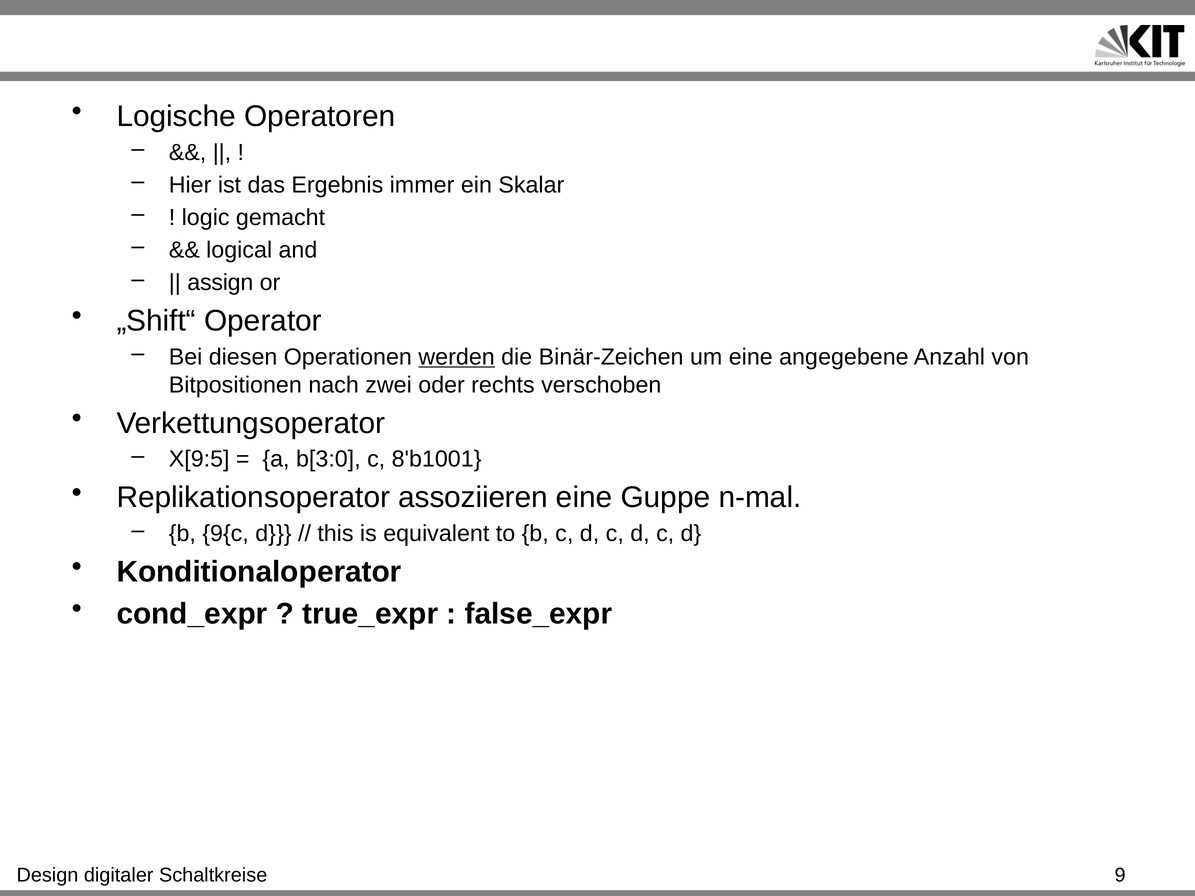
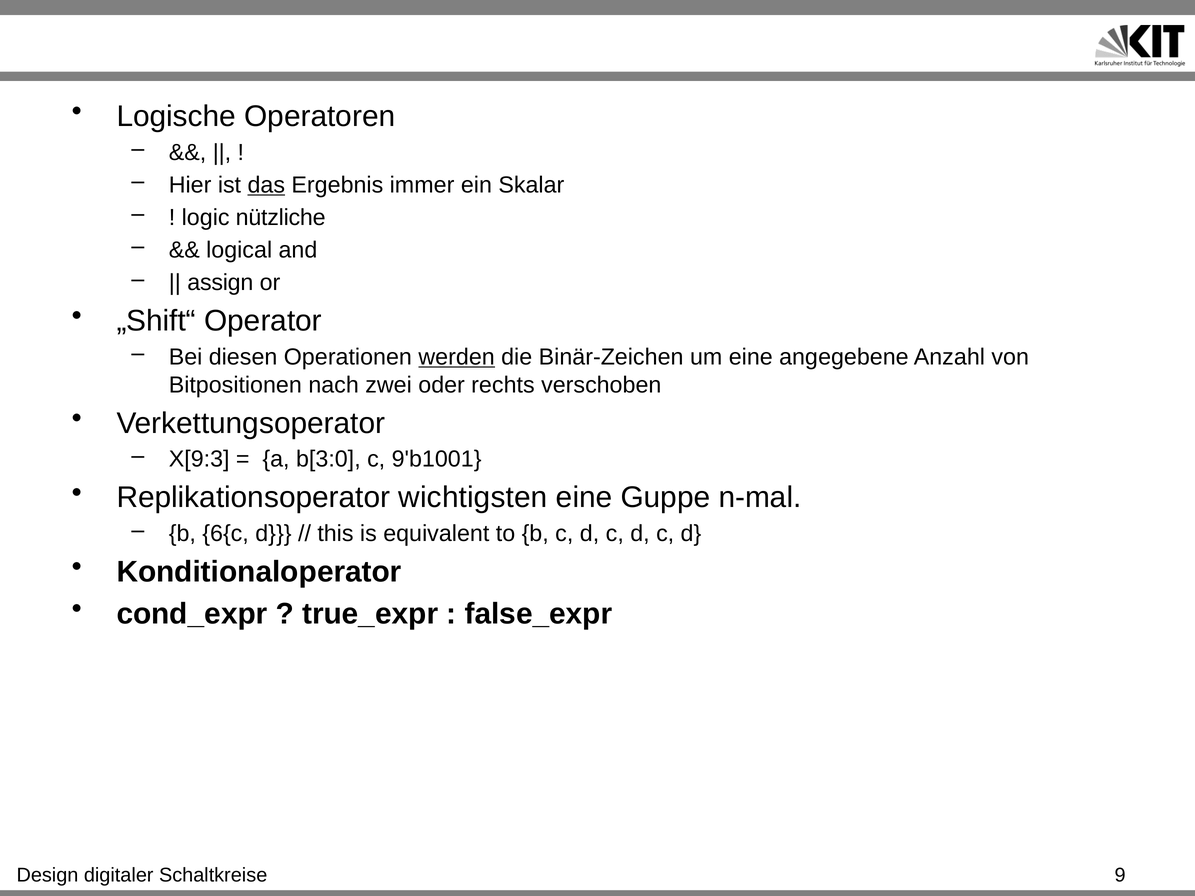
das underline: none -> present (266, 185)
gemacht: gemacht -> nützliche (281, 218)
X[9:5: X[9:5 -> X[9:3 (199, 459)
8'b1001: 8'b1001 -> 9'b1001 (437, 459)
assoziieren: assoziieren -> wichtigsten (473, 498)
9{c: 9{c -> 6{c (226, 534)
